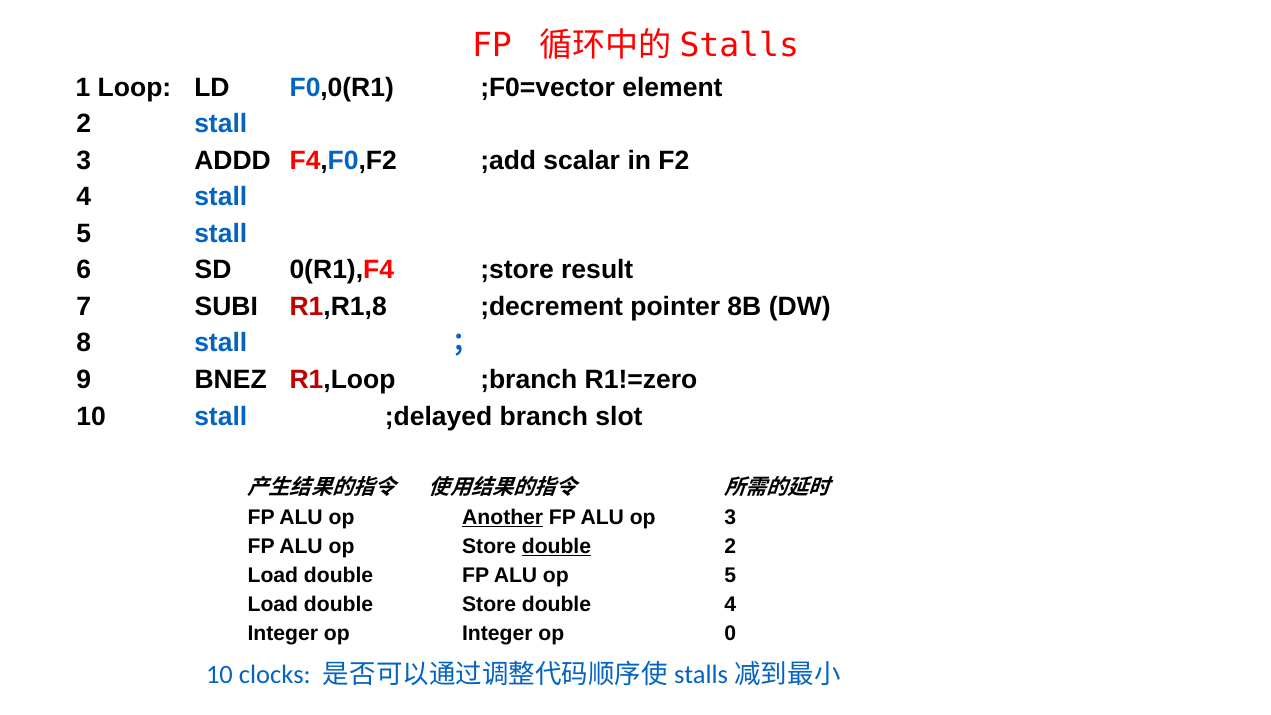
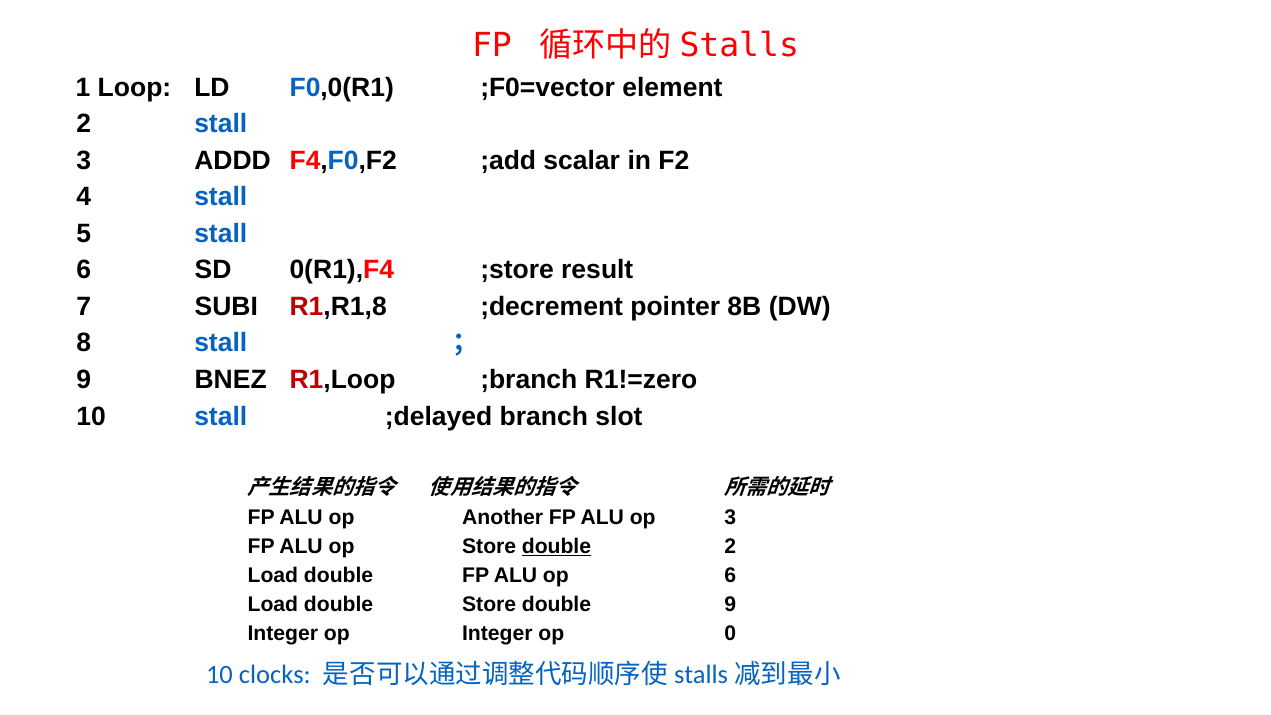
Another underline: present -> none (503, 517)
op 5: 5 -> 6 (730, 575)
double 4: 4 -> 9 (730, 605)
